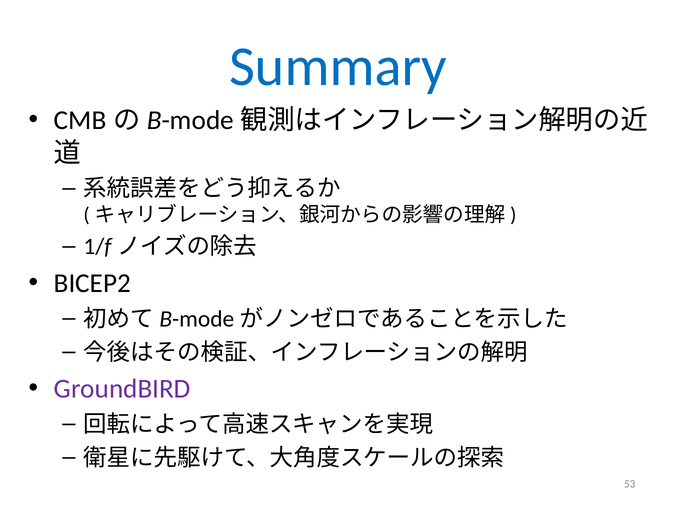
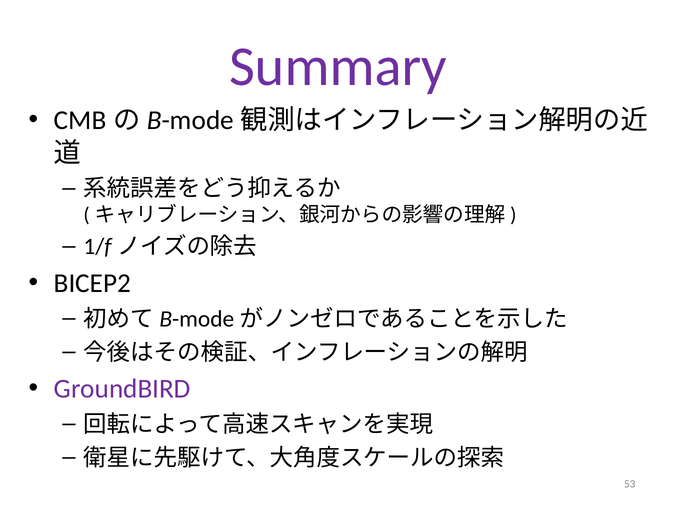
Summary colour: blue -> purple (338, 66)
